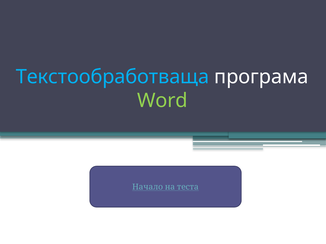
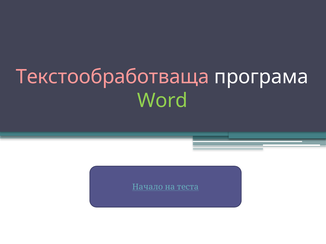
Текстообработваща colour: light blue -> pink (112, 77)
